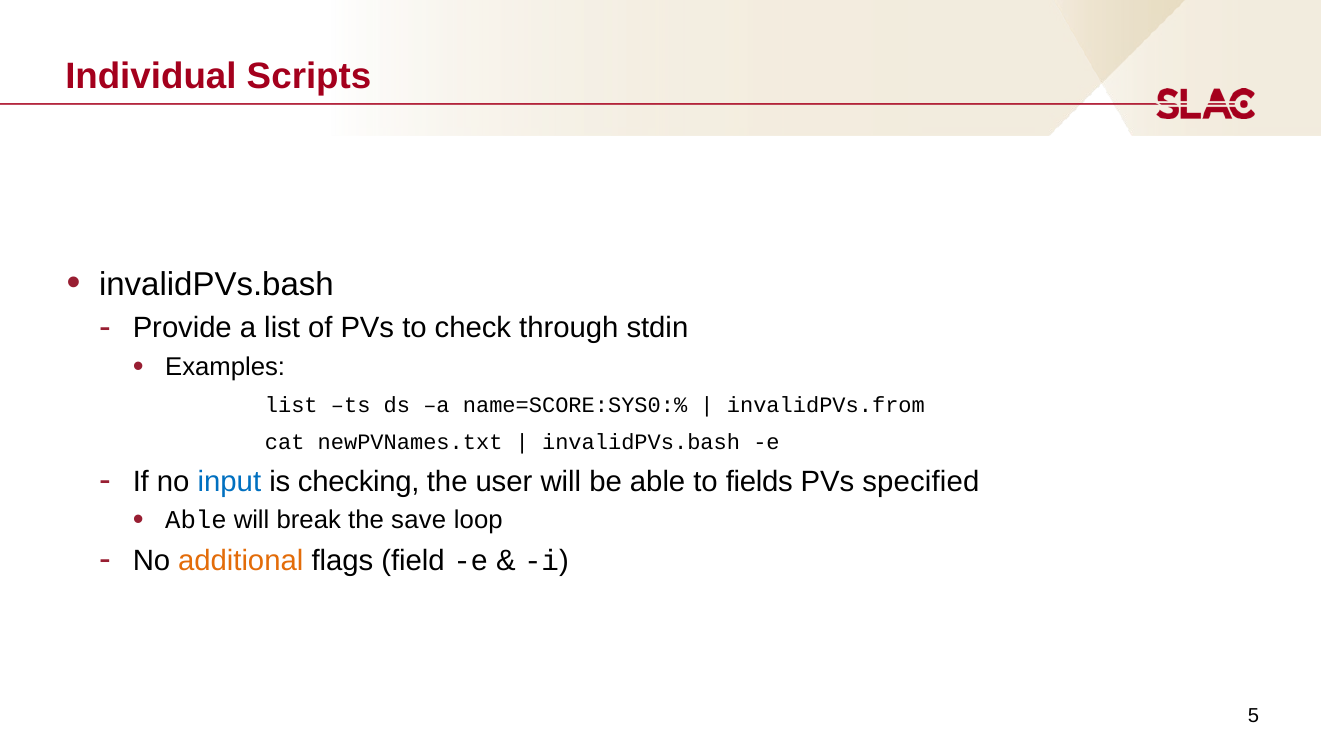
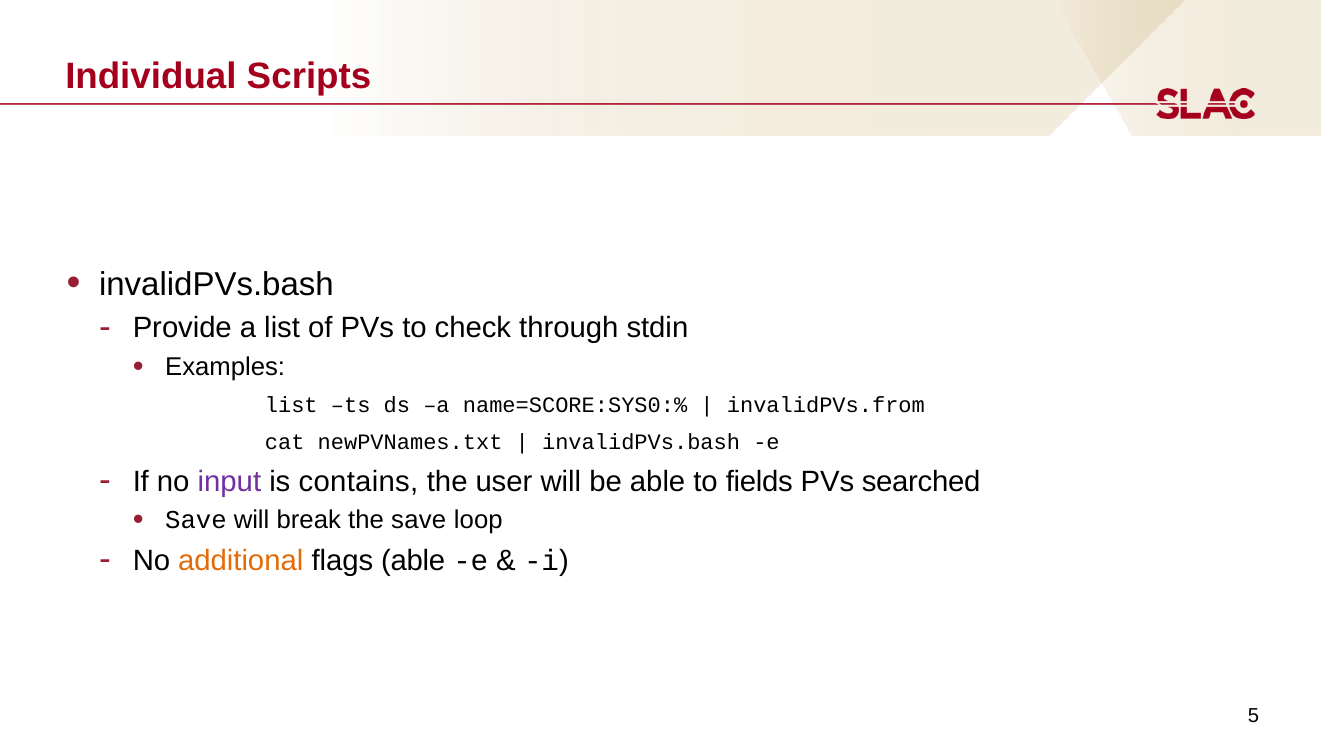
input colour: blue -> purple (229, 482)
checking: checking -> contains (358, 482)
specified: specified -> searched (921, 482)
Able: Able -> Save (196, 521)
flags field: field -> able (413, 561)
